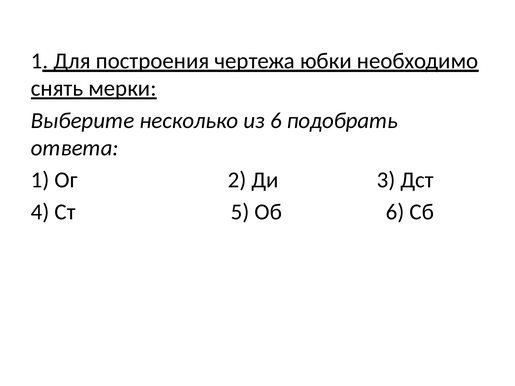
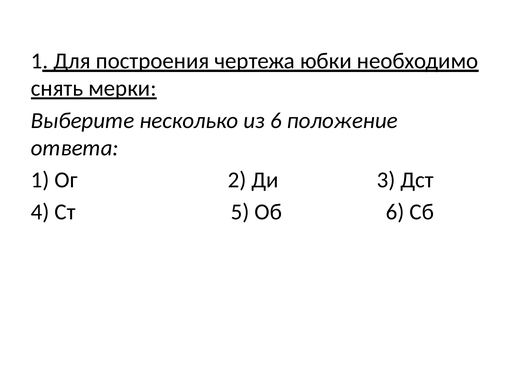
подобрать: подобрать -> положение (342, 121)
